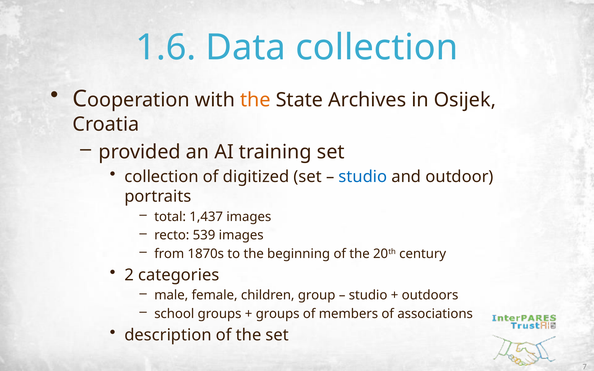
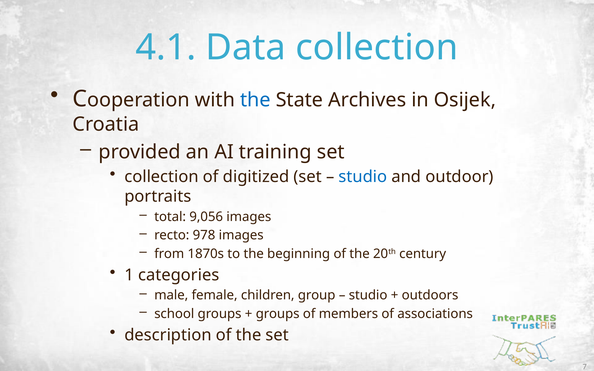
1.6: 1.6 -> 4.1 (166, 48)
the colour: orange -> blue (255, 100)
1,437: 1,437 -> 9,056 (206, 217)
539: 539 -> 978 (204, 235)
2: 2 -> 1 (129, 275)
